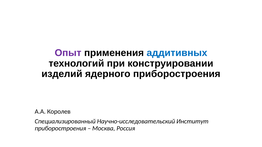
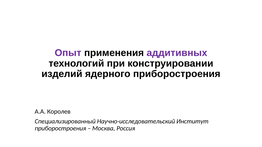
аддитивных colour: blue -> purple (177, 53)
